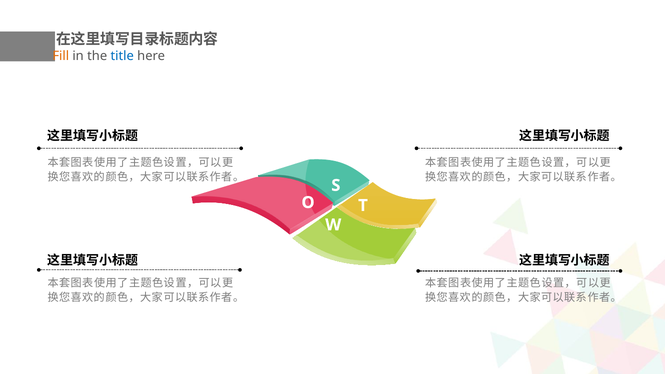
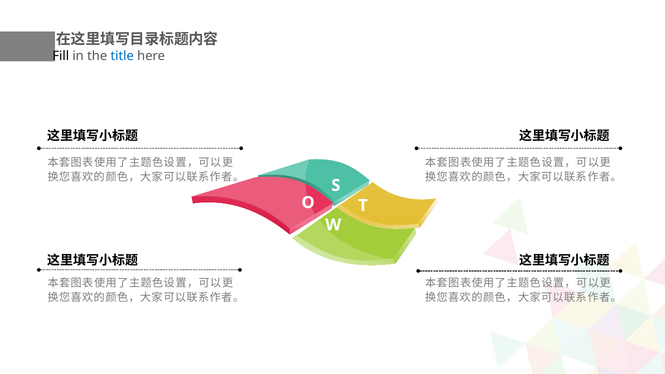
Fill colour: orange -> black (61, 56)
